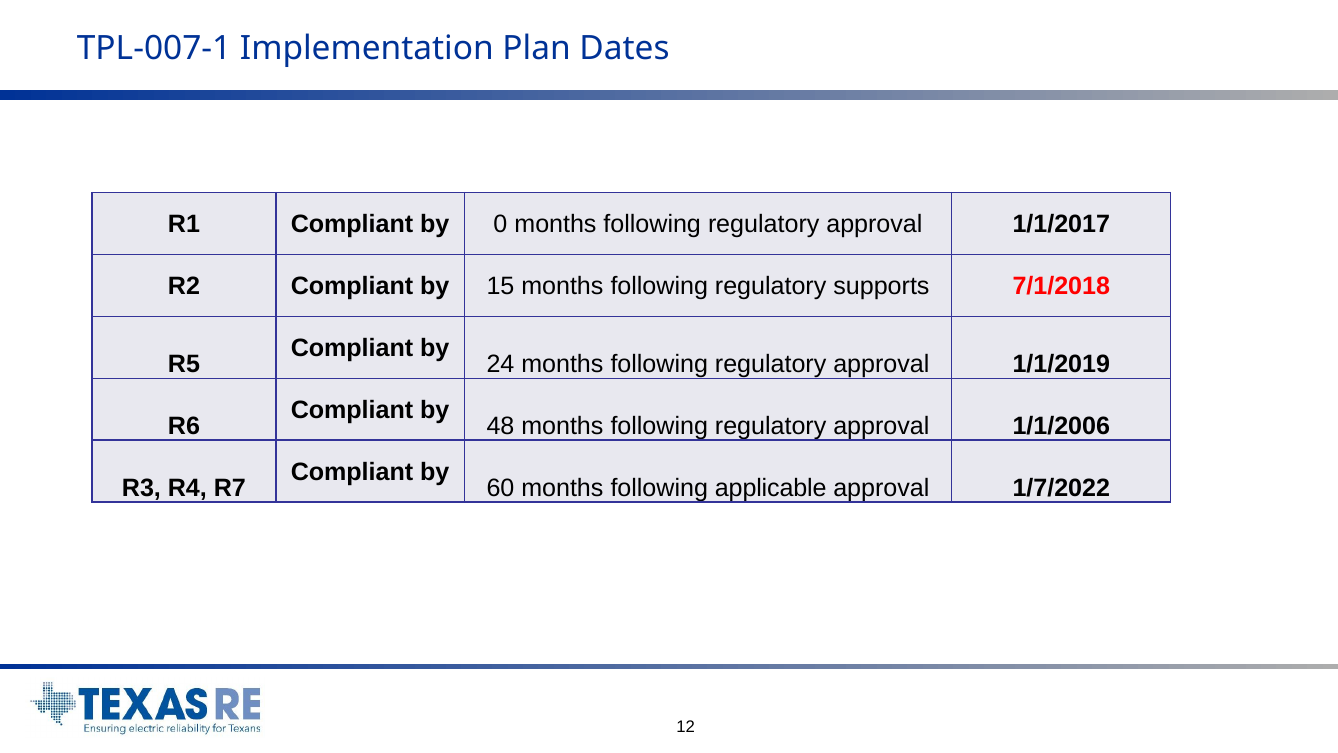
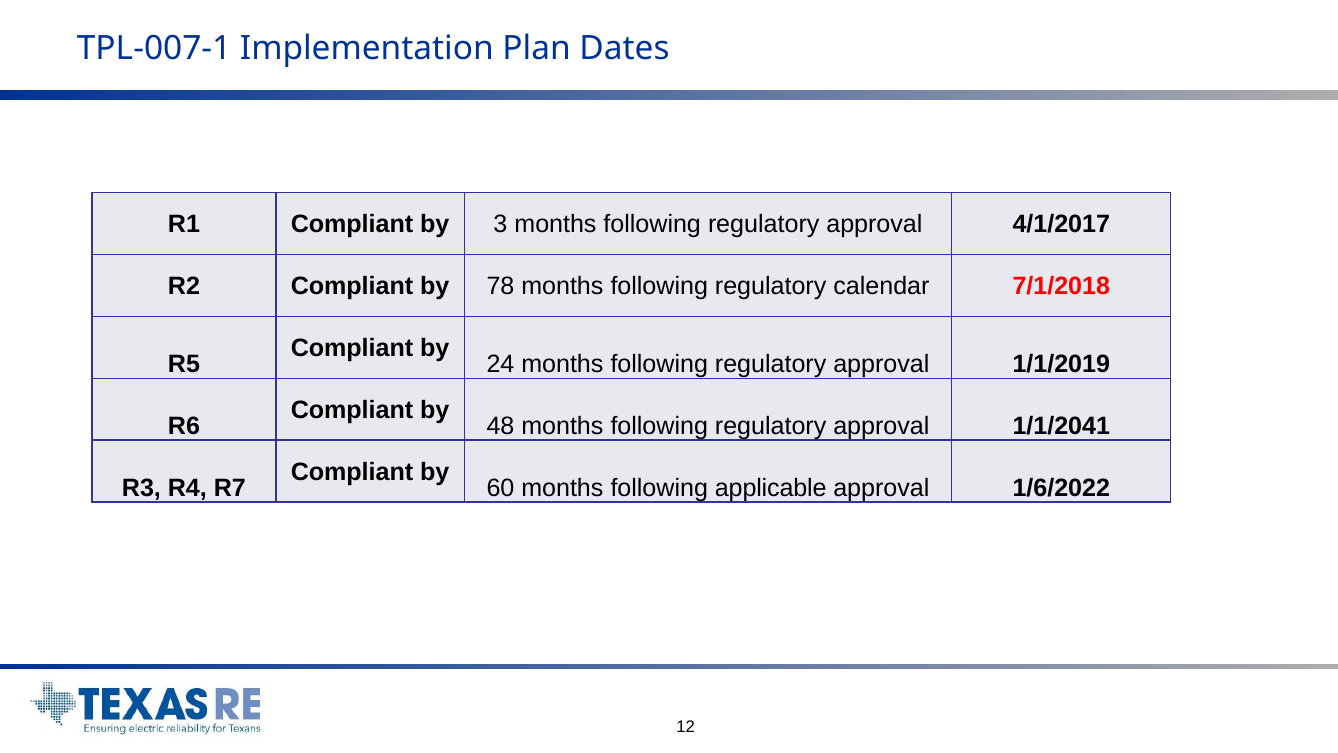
0: 0 -> 3 (500, 224)
1/1/2017: 1/1/2017 -> 4/1/2017 (1061, 224)
15: 15 -> 78 (500, 286)
supports: supports -> calendar (881, 286)
1/1/2006: 1/1/2006 -> 1/1/2041 (1061, 426)
1/7/2022: 1/7/2022 -> 1/6/2022 (1061, 488)
